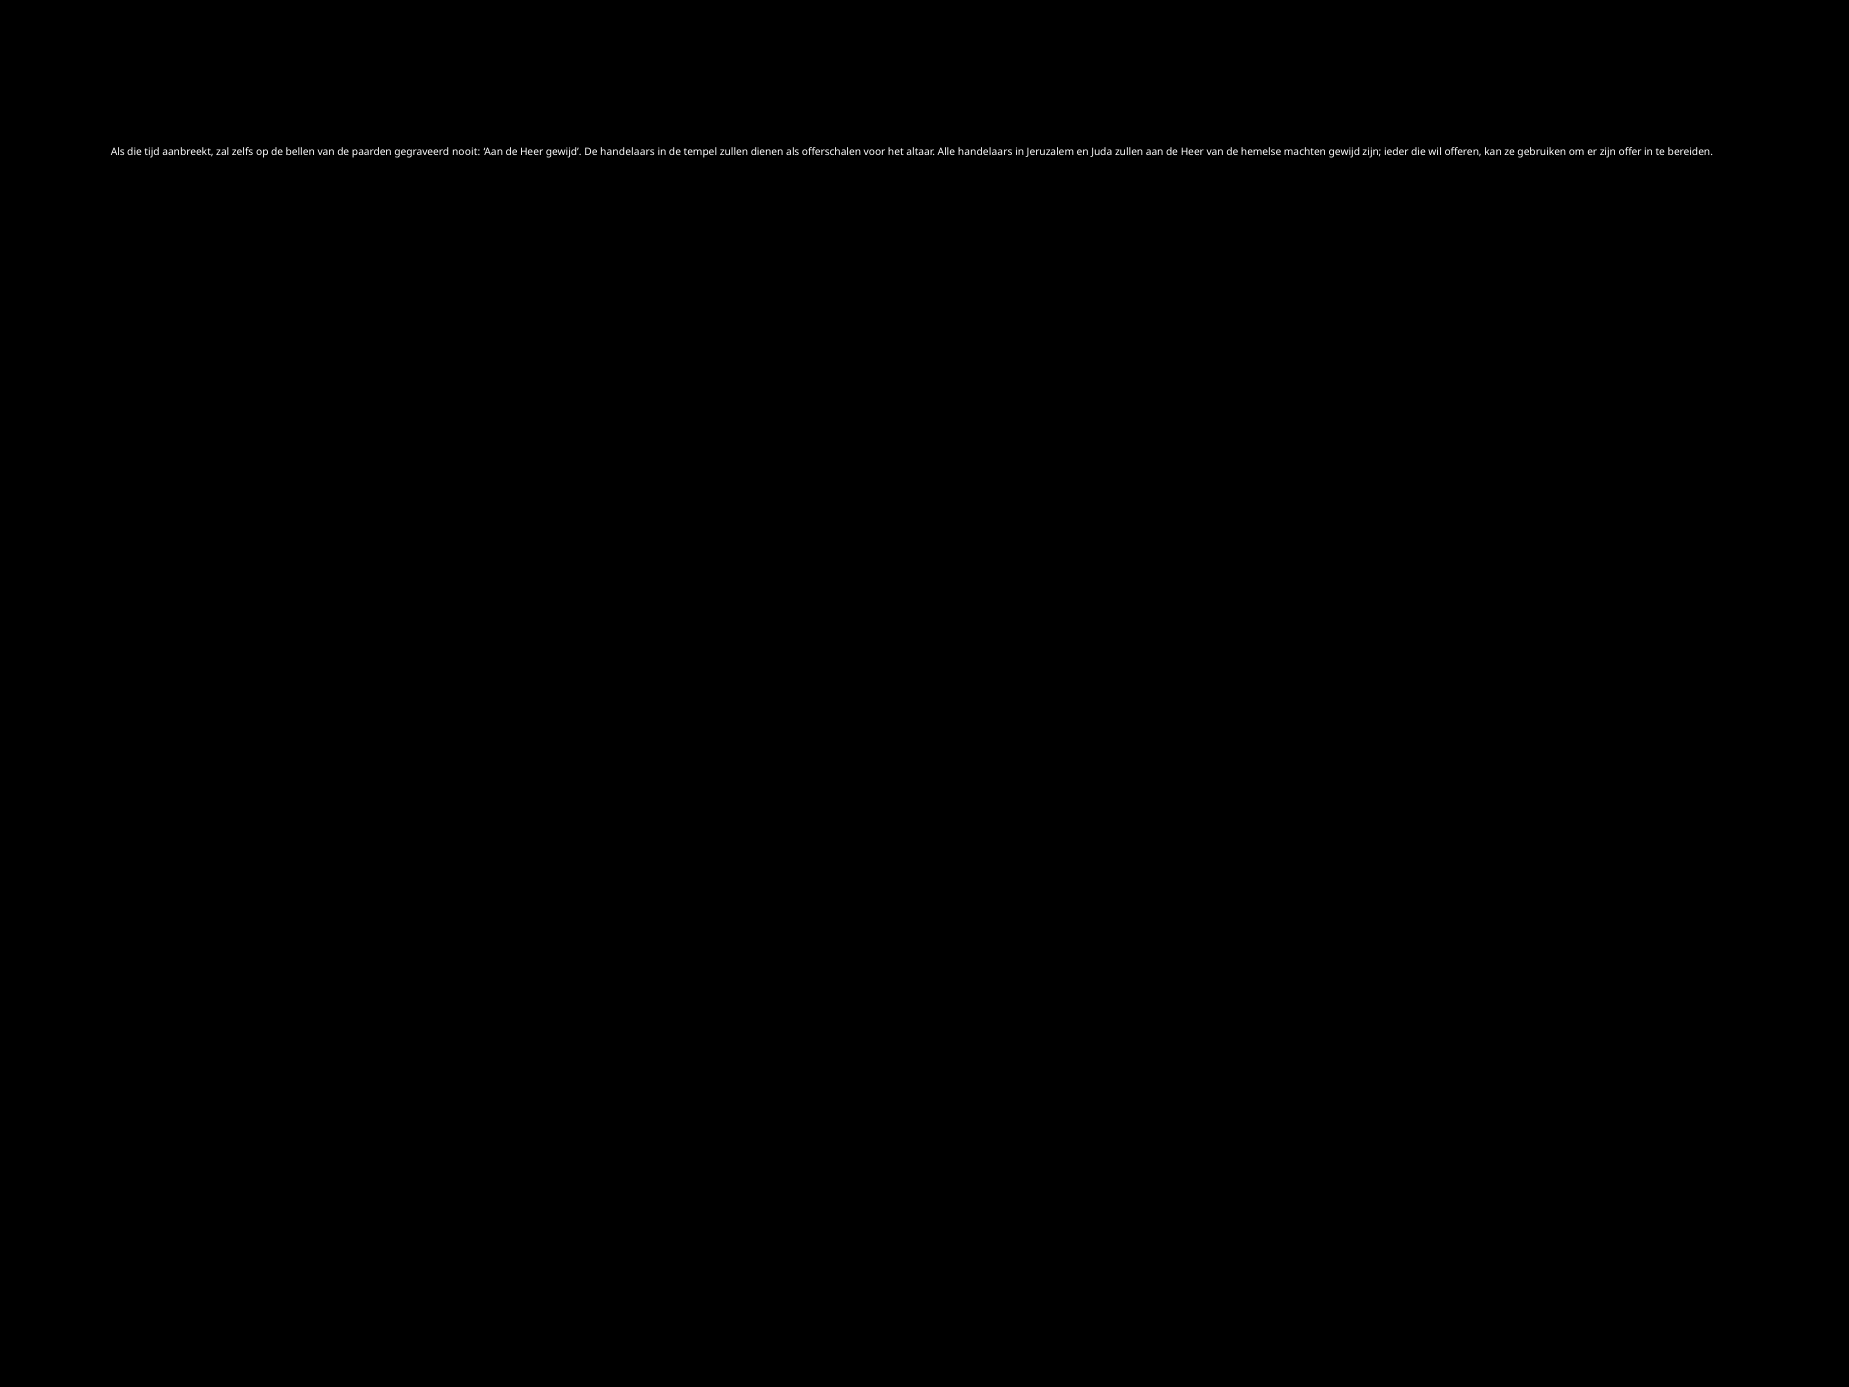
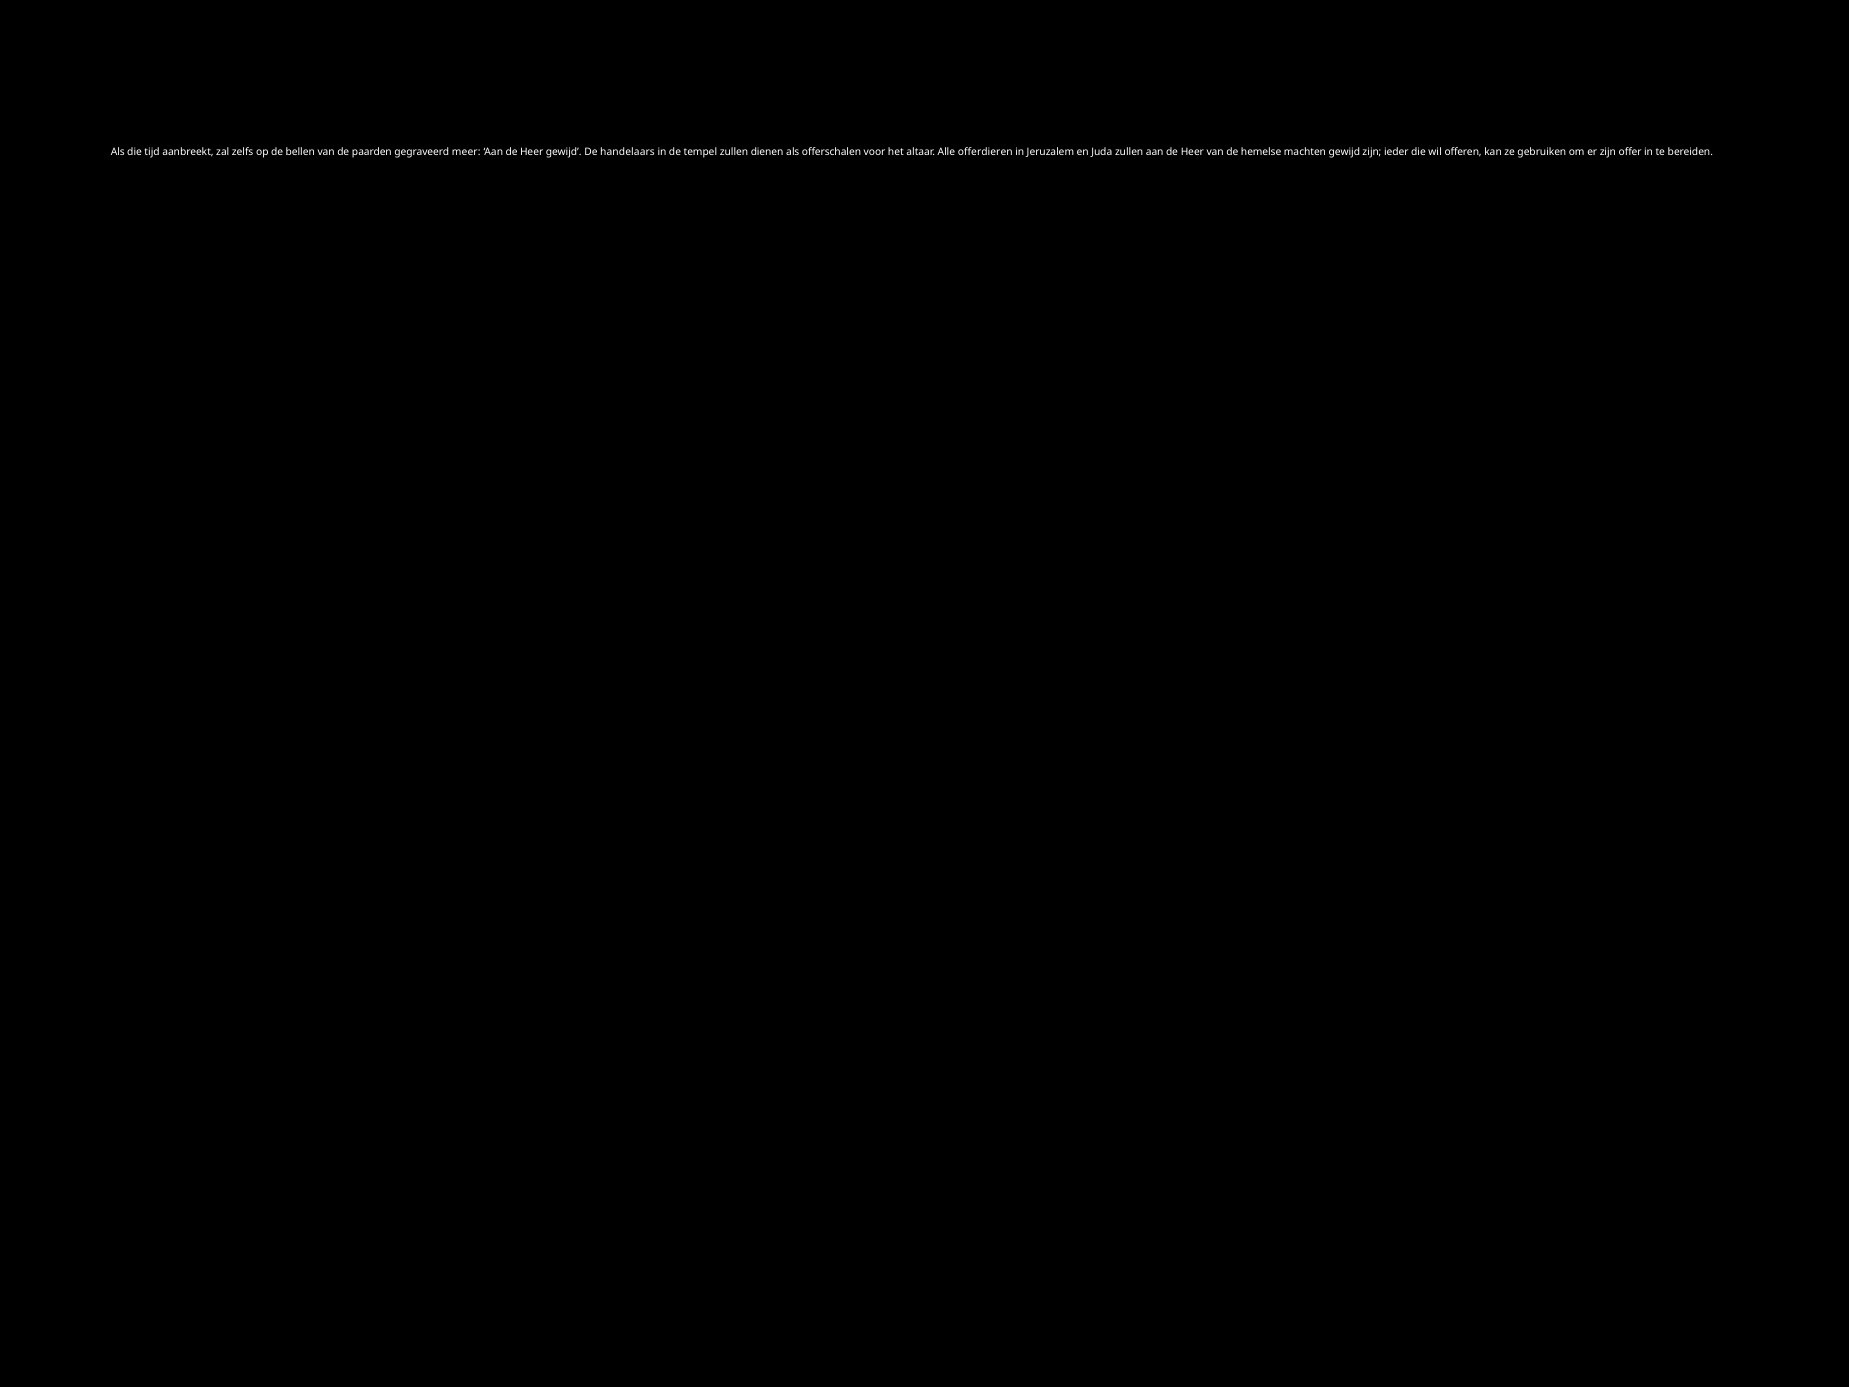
nooit: nooit -> meer (466, 152)
Alle handelaars: handelaars -> offerdieren (985, 152)
